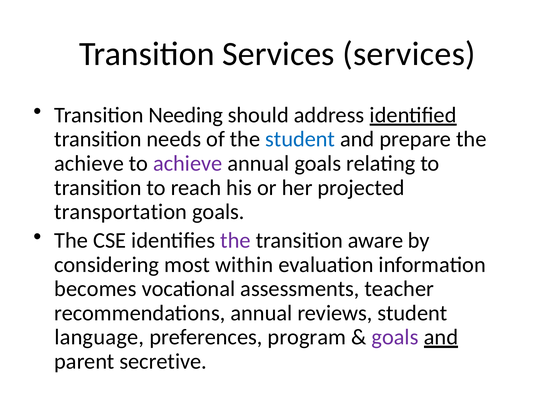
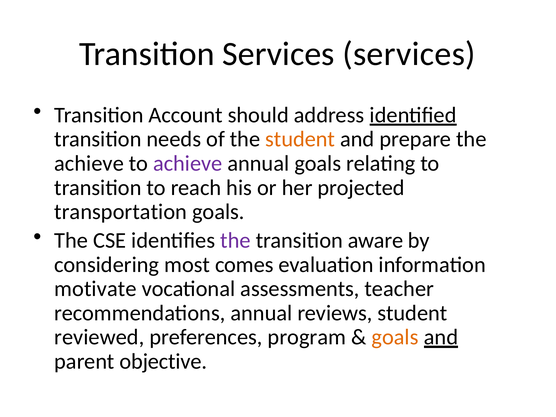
Needing: Needing -> Account (186, 115)
student colour: blue -> orange (300, 139)
within: within -> comes (244, 265)
becomes: becomes -> motivate (95, 289)
language: language -> reviewed (99, 337)
goals colour: purple -> orange (395, 337)
secretive: secretive -> objective (163, 361)
